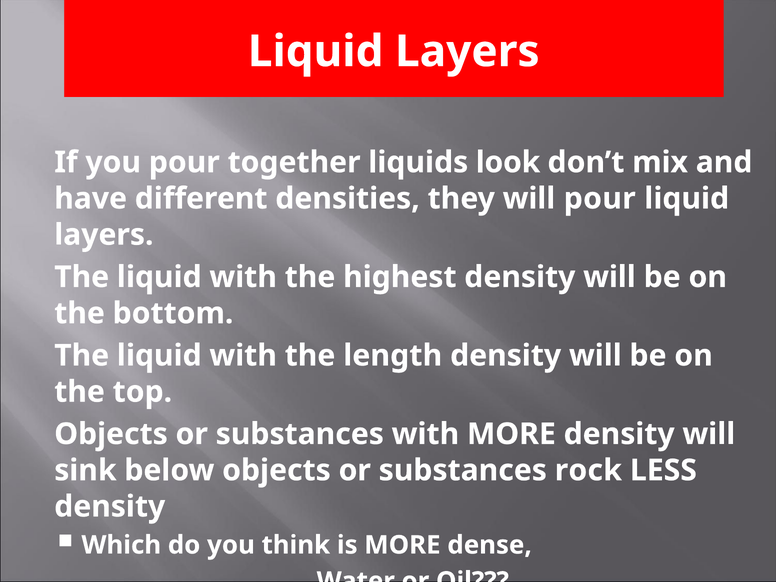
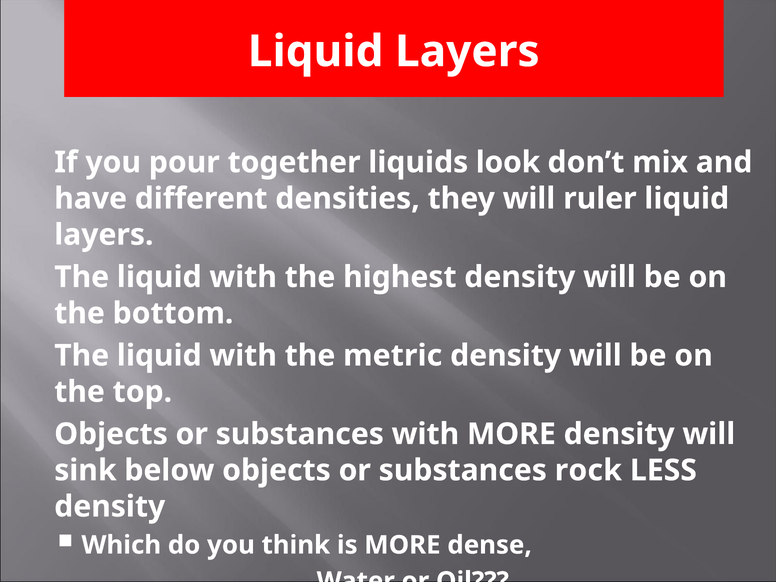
will pour: pour -> ruler (600, 199)
length: length -> metric (393, 356)
